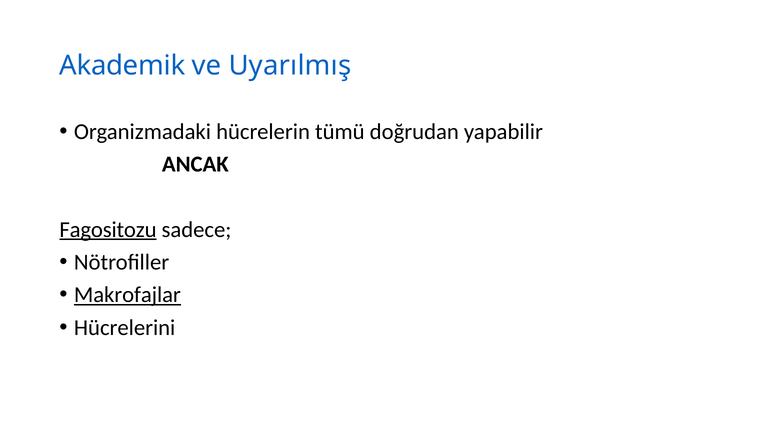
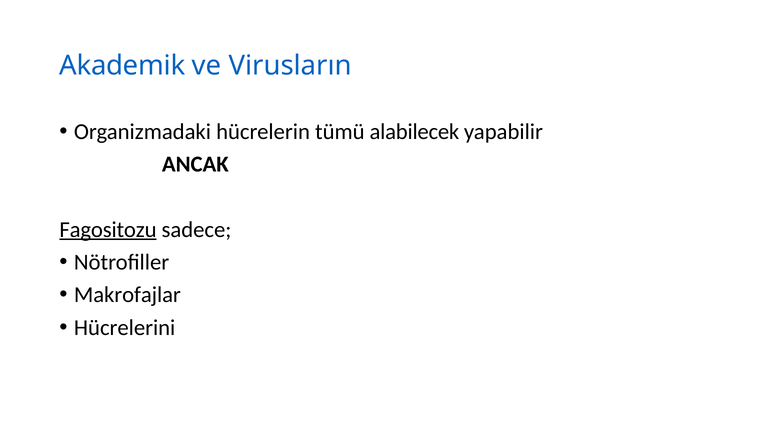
Uyarılmış: Uyarılmış -> Virusların (290, 65)
doğrudan: doğrudan -> alabilecek (414, 132)
Makrofajlar underline: present -> none (127, 295)
